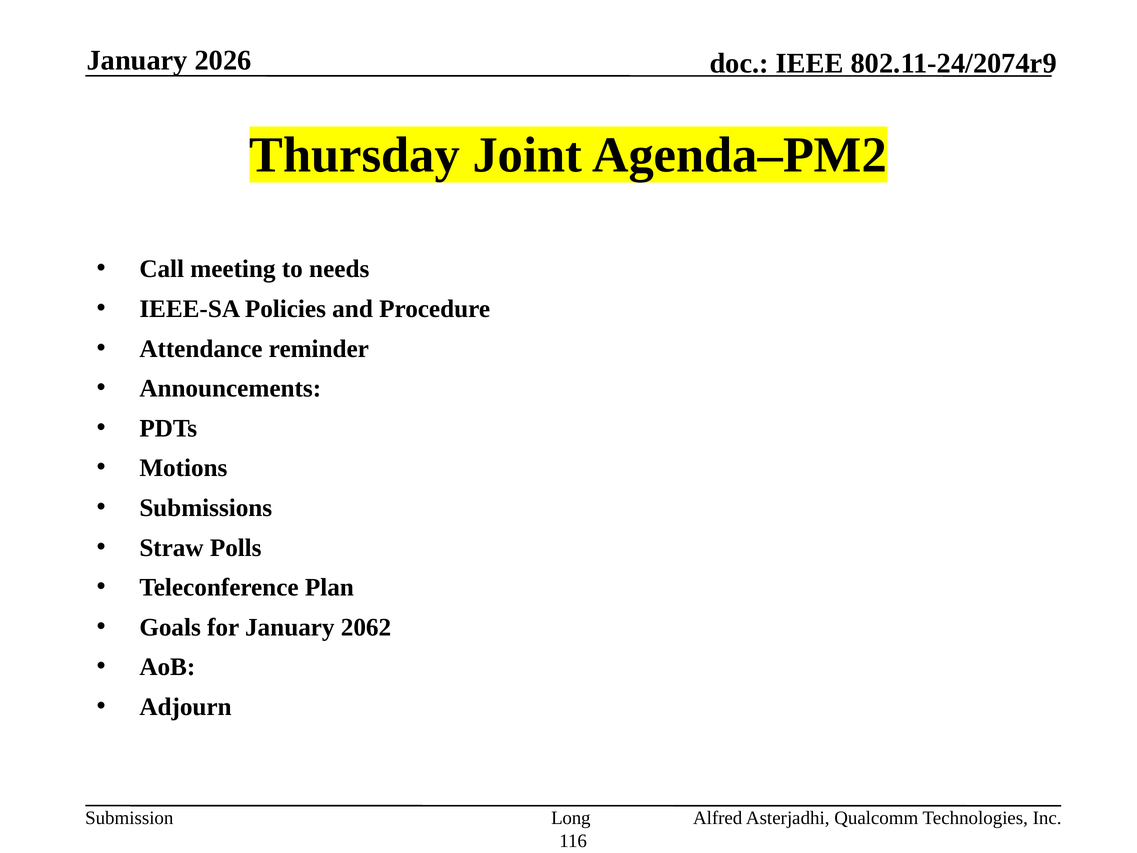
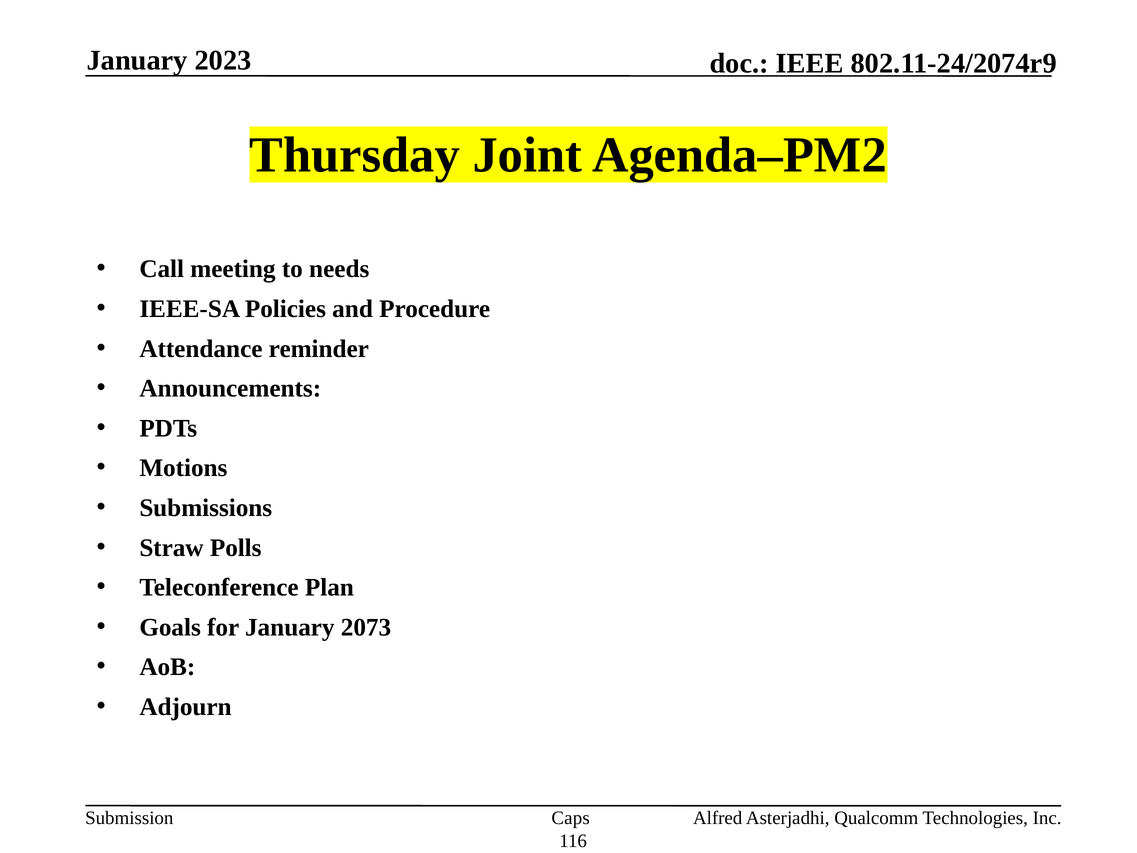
2026: 2026 -> 2023 (223, 60)
2062: 2062 -> 2073 (366, 627)
Long: Long -> Caps (571, 818)
